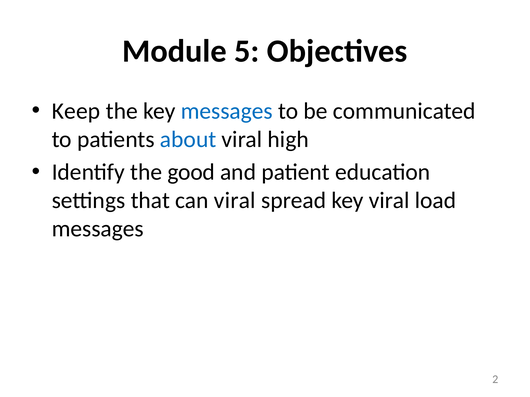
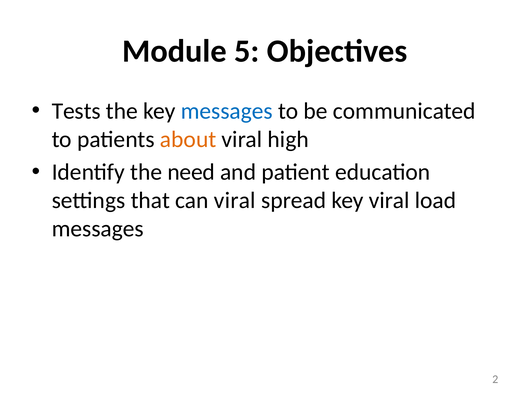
Keep: Keep -> Tests (76, 111)
about colour: blue -> orange (188, 139)
good: good -> need (191, 172)
